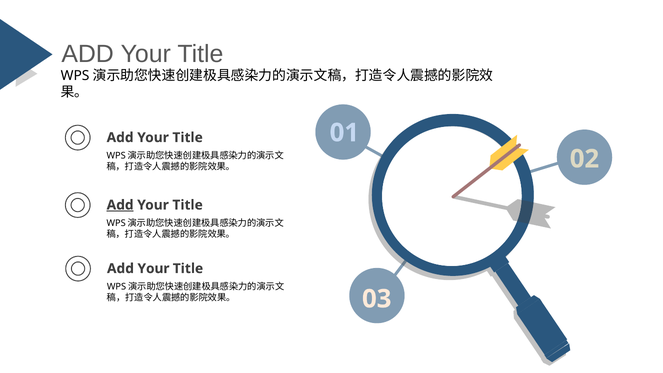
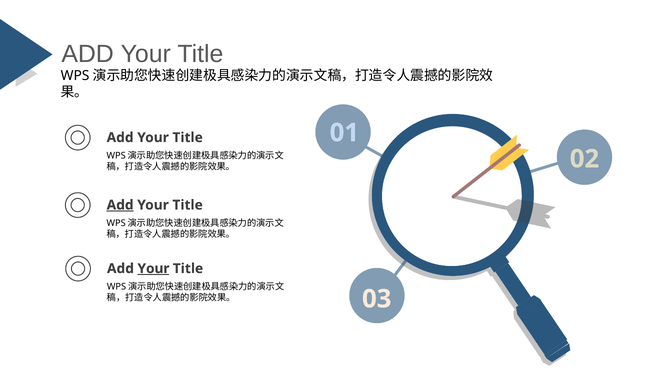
Your underline: none -> present (153, 269)
